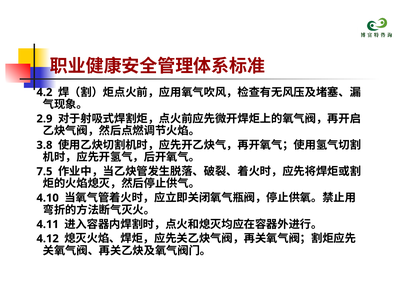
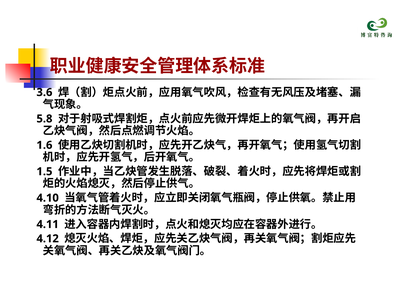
4.2: 4.2 -> 3.6 (44, 92)
2.9: 2.9 -> 5.8 (44, 119)
3.8: 3.8 -> 1.6 (44, 145)
7.5: 7.5 -> 1.5 (44, 172)
